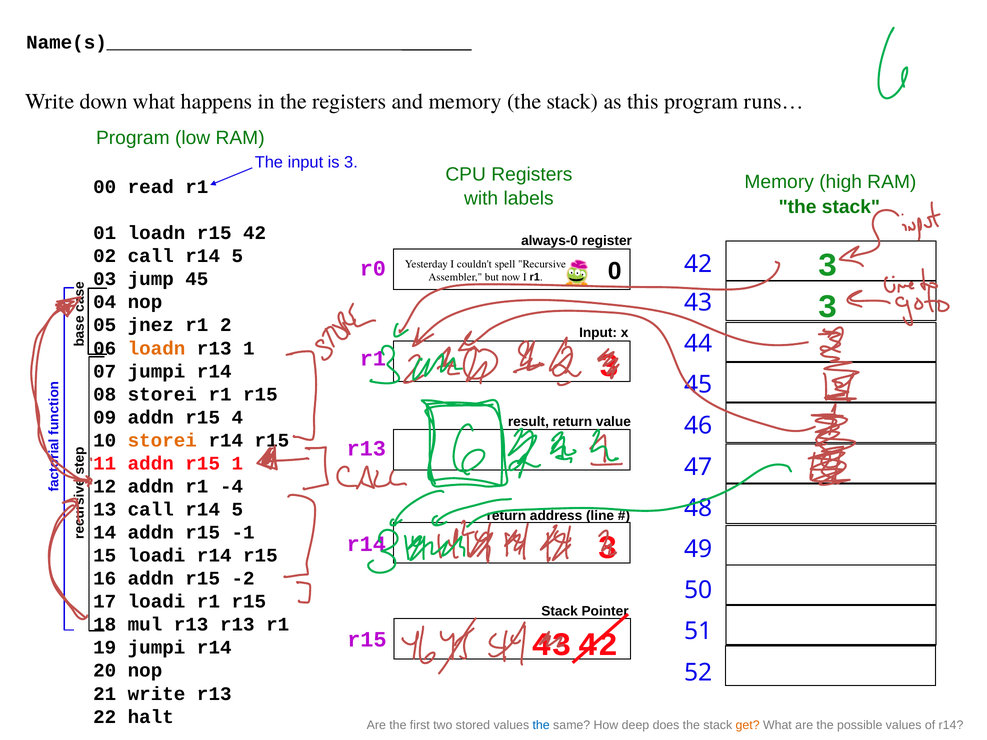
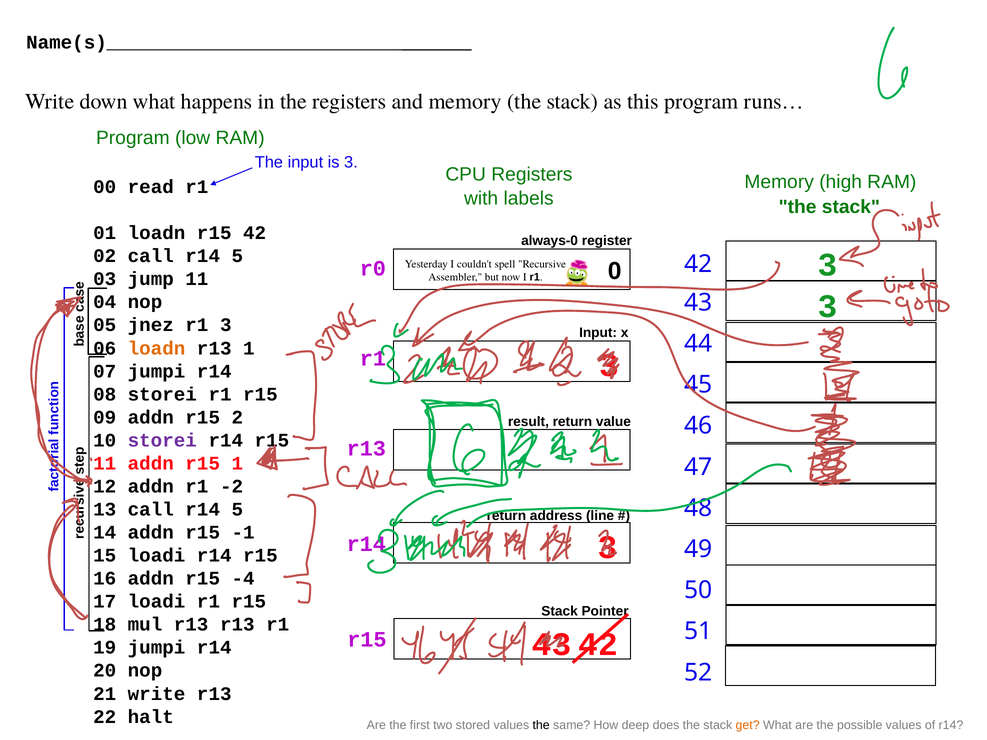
jump 45: 45 -> 11 (197, 279)
r1 2: 2 -> 3 (226, 325)
4: 4 -> 2 (237, 417)
storei colour: orange -> purple (162, 440)
-4: -4 -> -2 (232, 487)
-2: -2 -> -4 (243, 579)
the colour: blue -> black (541, 725)
